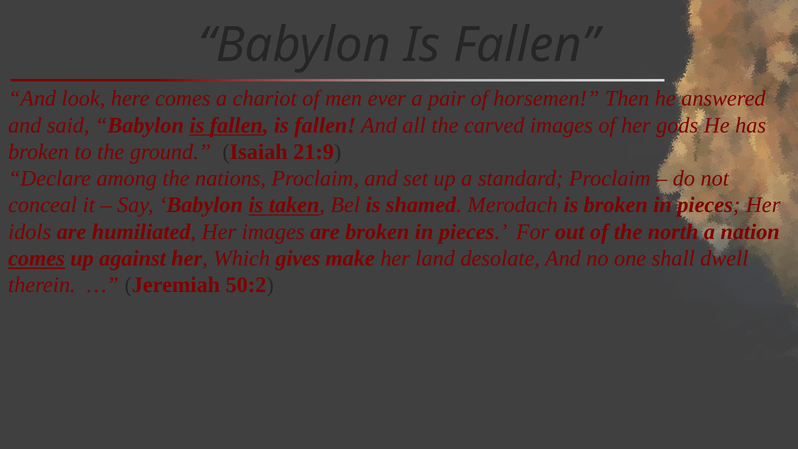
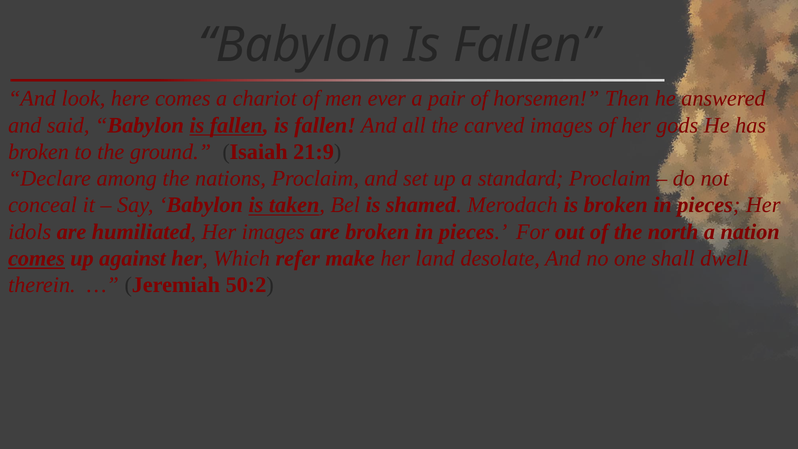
gives: gives -> refer (298, 258)
